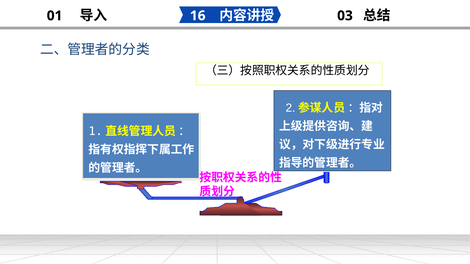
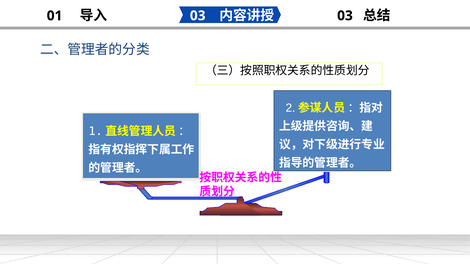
16: 16 -> 03 (198, 16)
